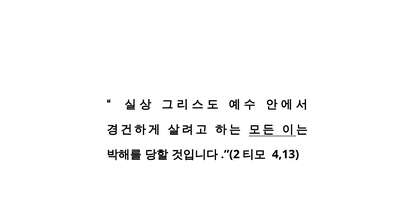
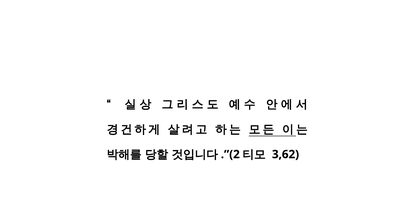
4,13: 4,13 -> 3,62 (286, 154)
